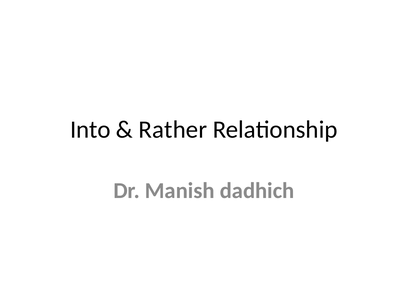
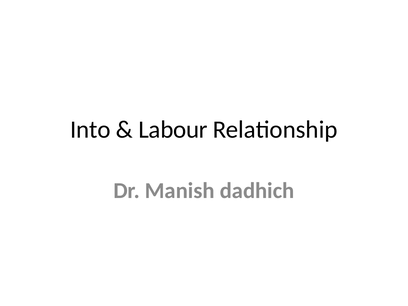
Rather: Rather -> Labour (173, 130)
